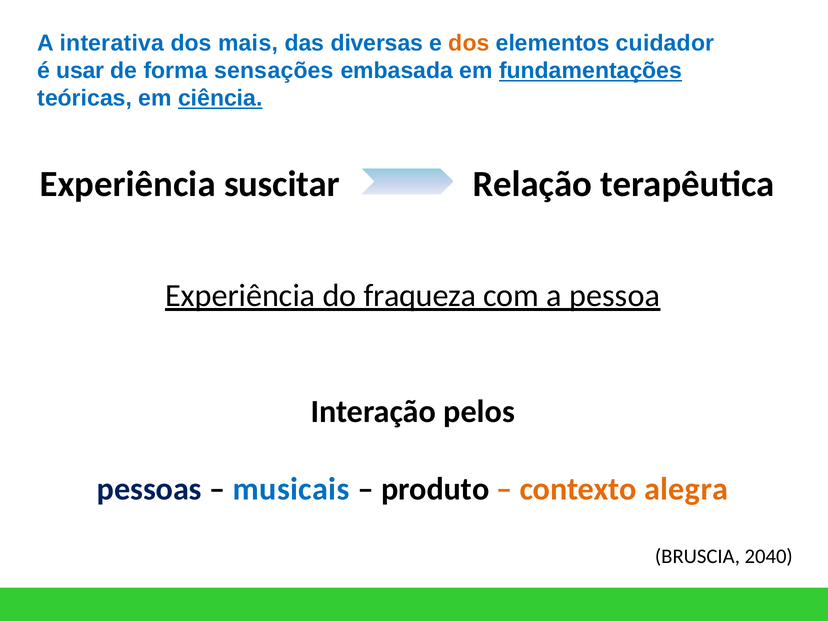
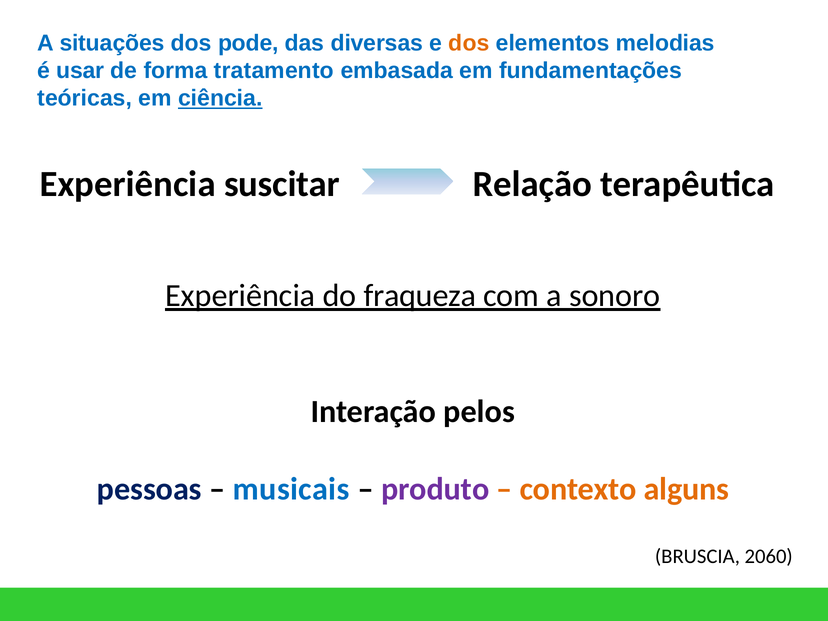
interativa: interativa -> situações (112, 43)
mais: mais -> pode (248, 43)
cuidador: cuidador -> melodias (665, 43)
sensações: sensações -> tratamento (274, 71)
fundamentações underline: present -> none (591, 71)
pessoa: pessoa -> sonoro (615, 296)
produto colour: black -> purple (435, 489)
alegra: alegra -> alguns (686, 489)
2040: 2040 -> 2060 (769, 557)
